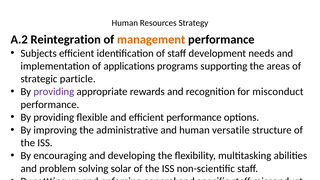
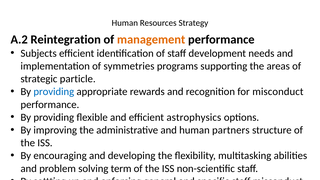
applications: applications -> symmetries (129, 66)
providing colour: purple -> blue (54, 92)
efficient performance: performance -> astrophysics (194, 117)
versatile: versatile -> partners (231, 130)
solar: solar -> term (121, 169)
